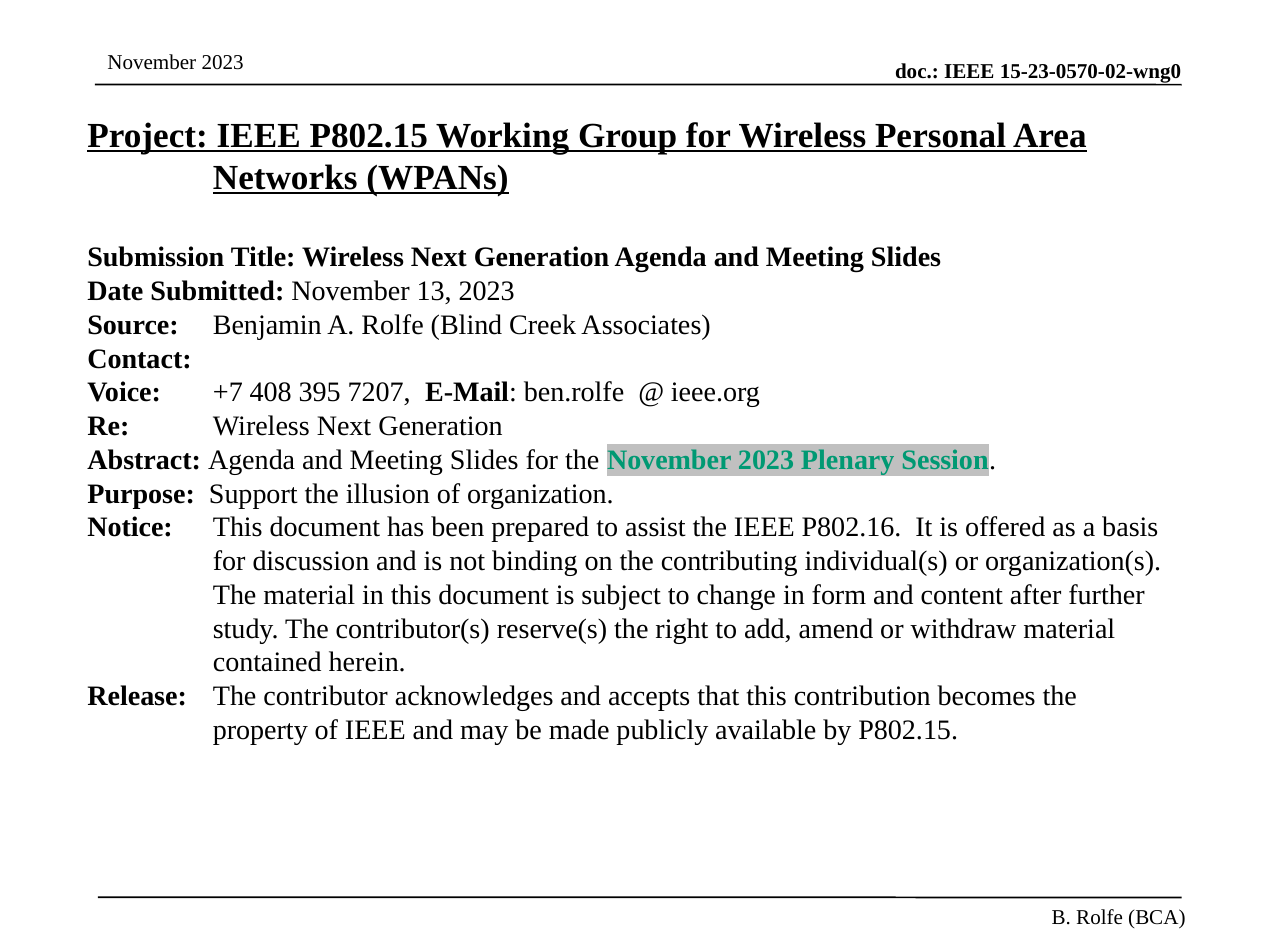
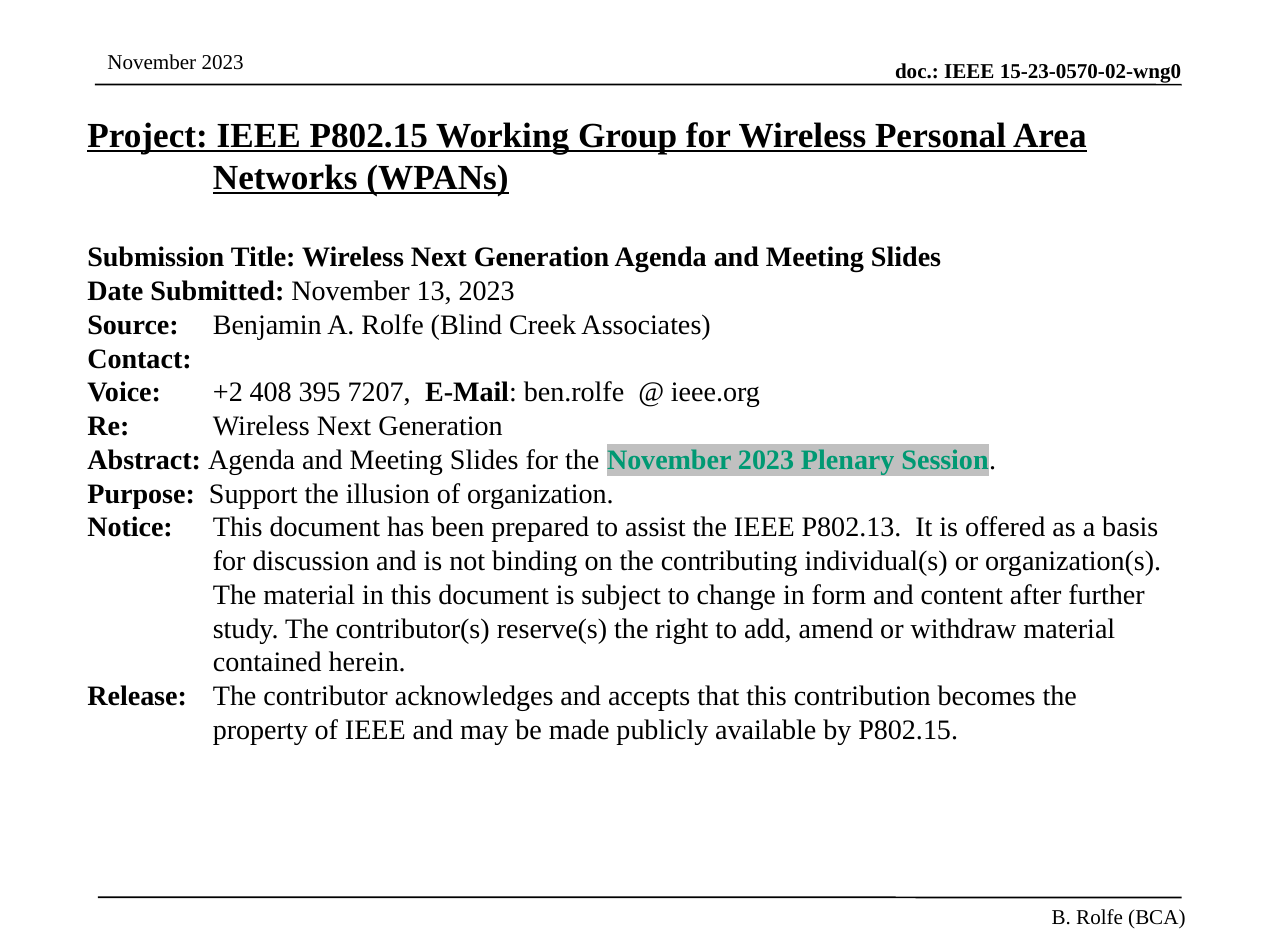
+7: +7 -> +2 (228, 392)
P802.16: P802.16 -> P802.13 (851, 527)
